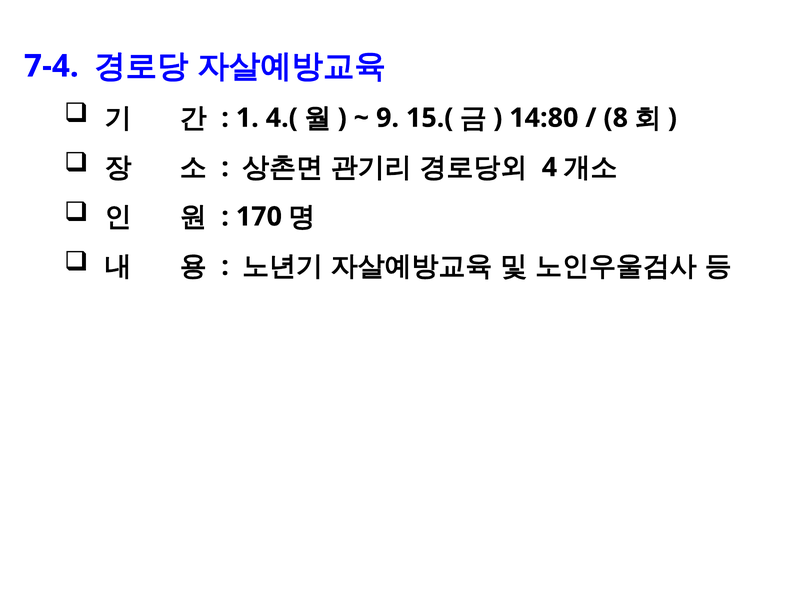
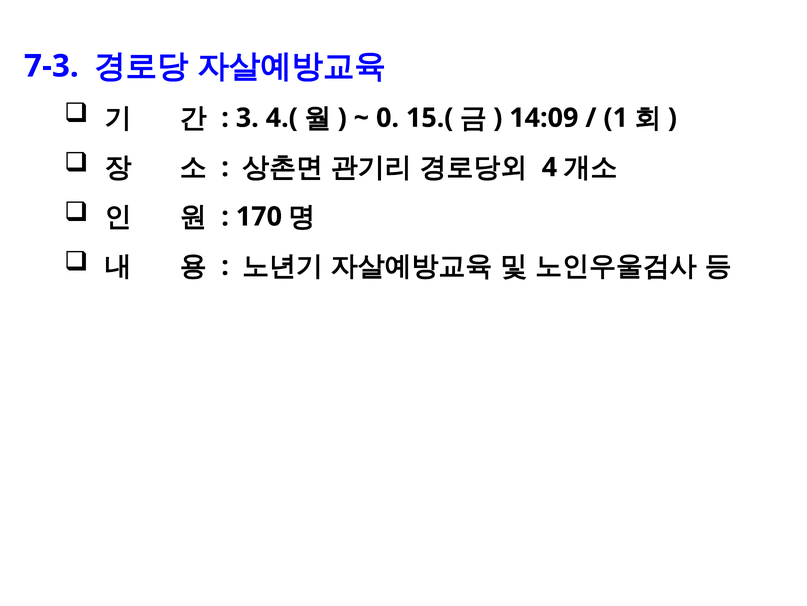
7-4: 7-4 -> 7-3 (51, 66)
1: 1 -> 3 (247, 118)
9: 9 -> 0 (388, 118)
14:80: 14:80 -> 14:09 (544, 118)
8: 8 -> 1 (616, 118)
